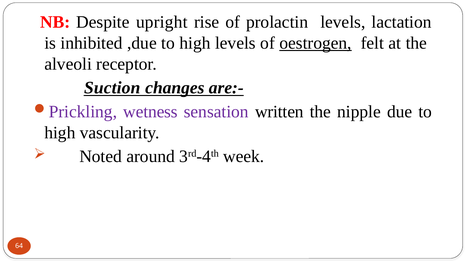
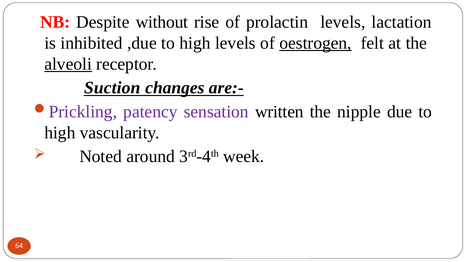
upright: upright -> without (162, 22)
alveoli underline: none -> present (68, 64)
wetness: wetness -> patency (150, 112)
